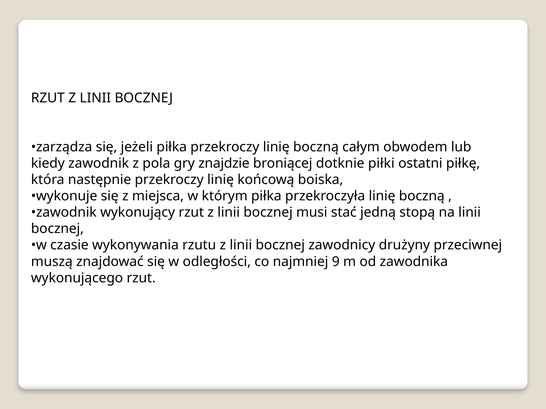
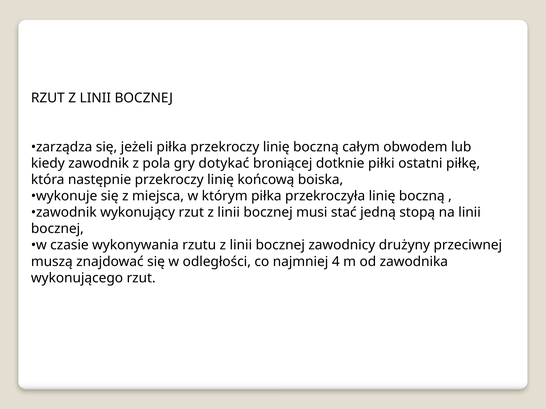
znajdzie: znajdzie -> dotykać (224, 164)
9: 9 -> 4 (336, 262)
